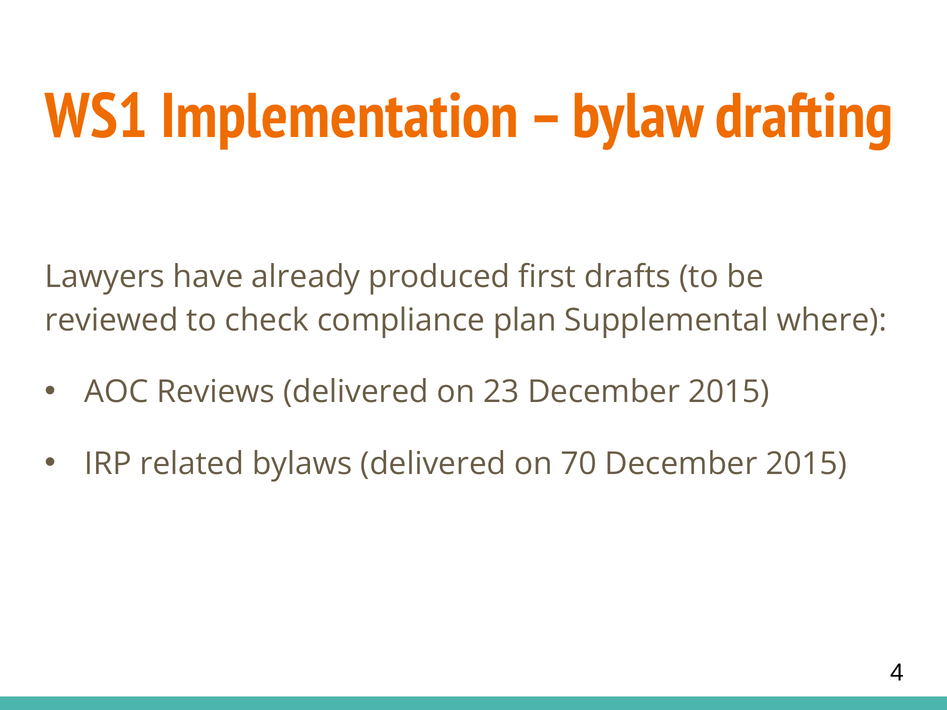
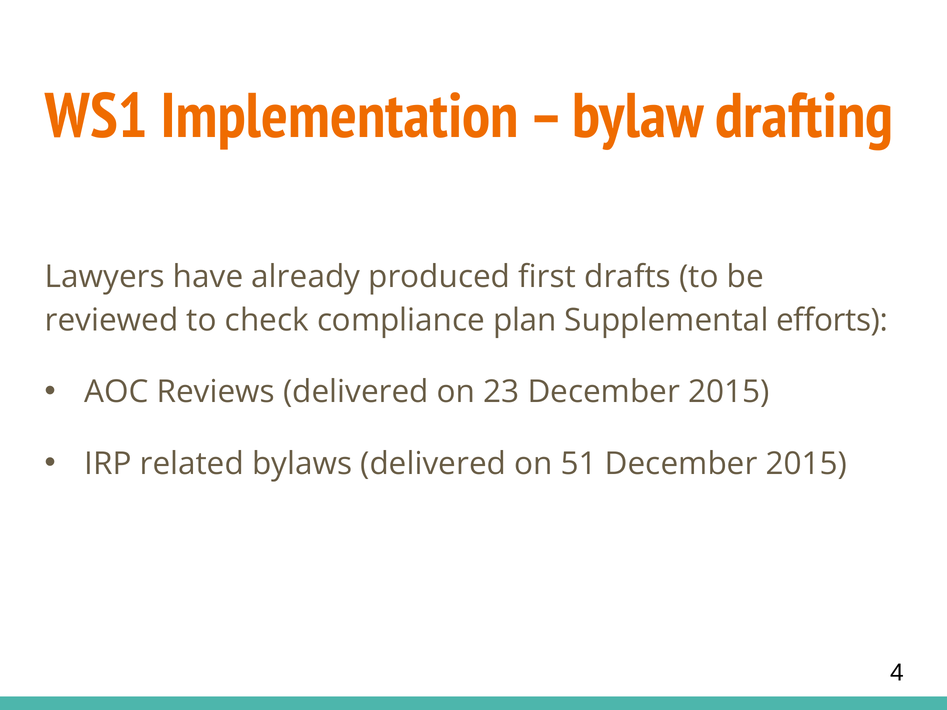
where: where -> efforts (832, 321)
70: 70 -> 51 (579, 464)
